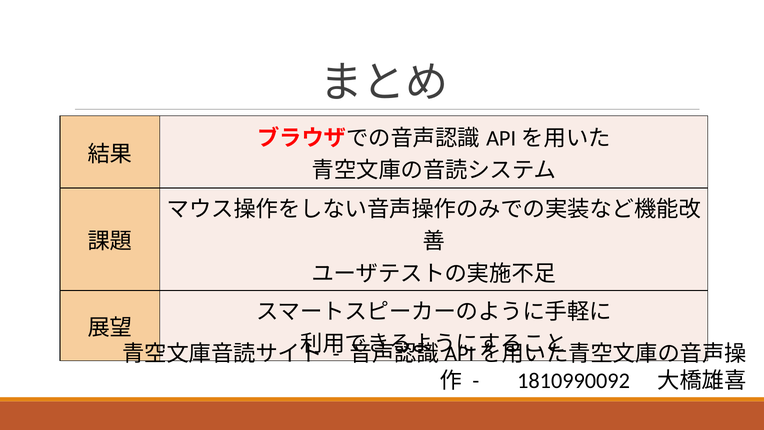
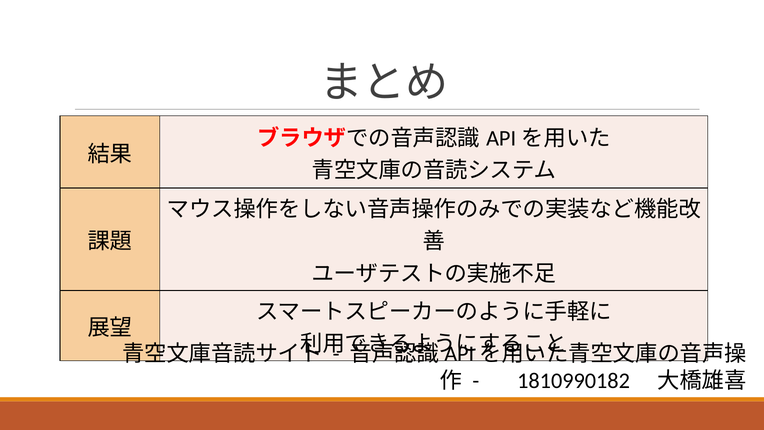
1810990092: 1810990092 -> 1810990182 (574, 380)
